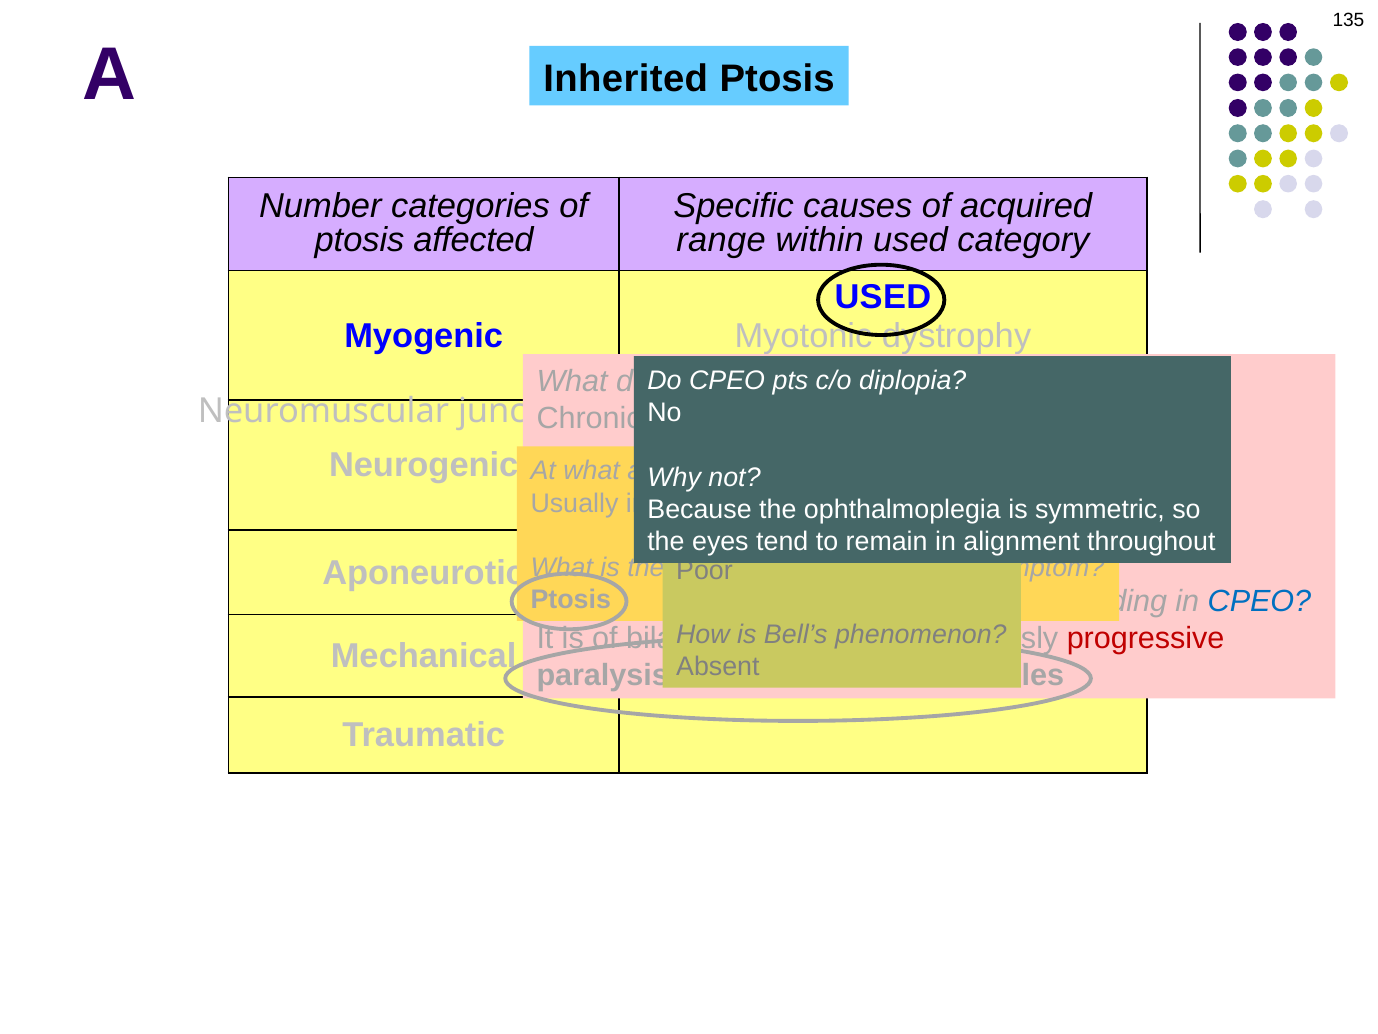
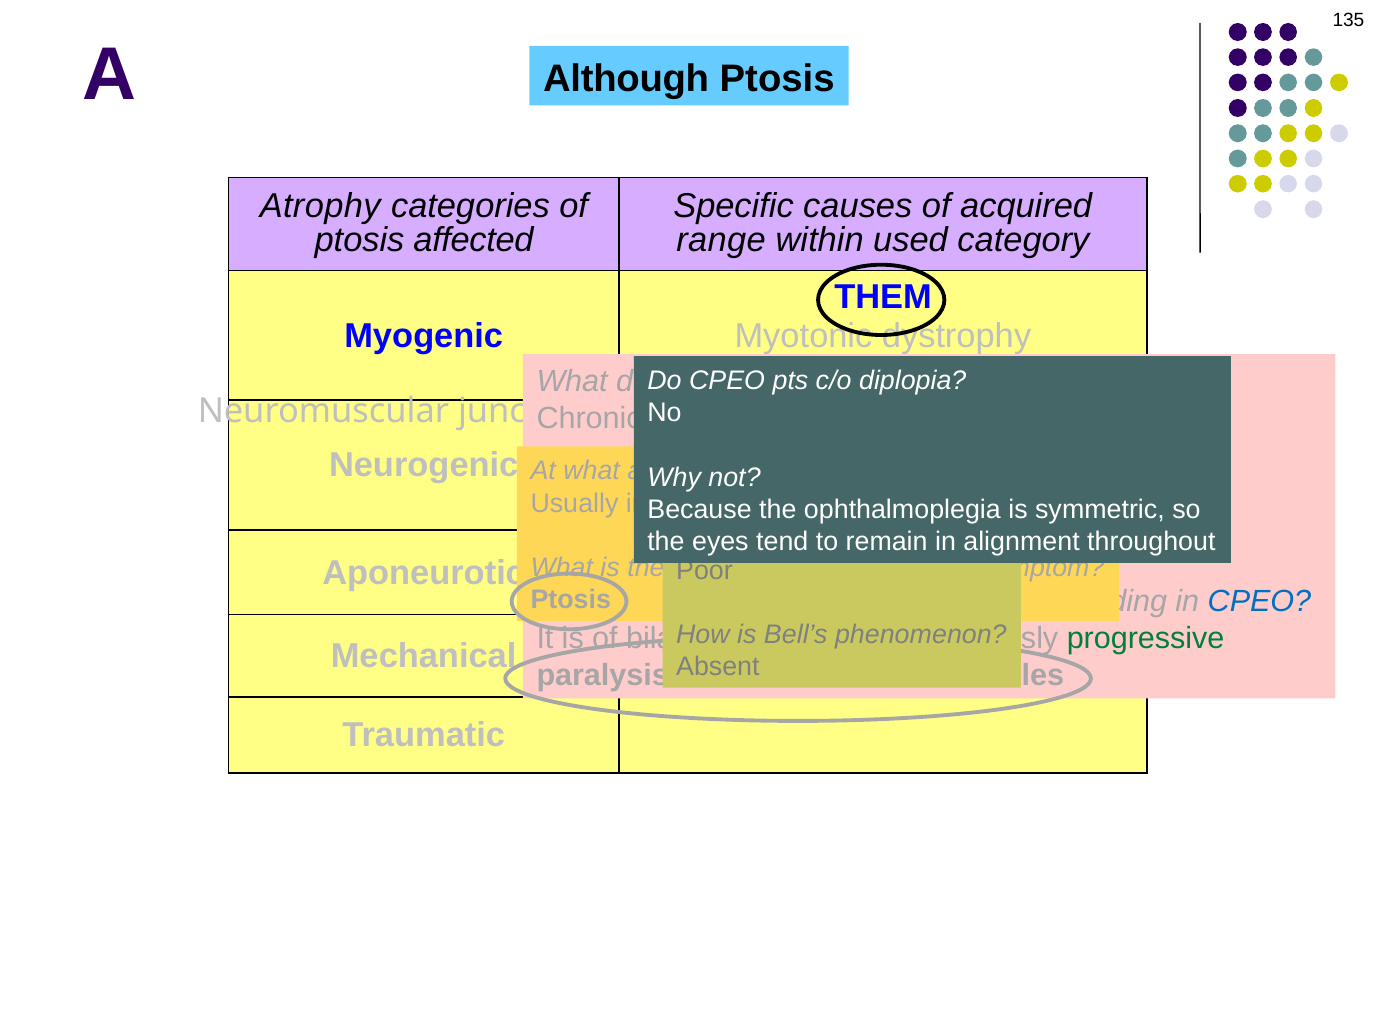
Inherited: Inherited -> Although (626, 78)
Number: Number -> Atrophy (320, 206)
USED: USED -> THEM (883, 297)
progressive colour: red -> green (1146, 638)
